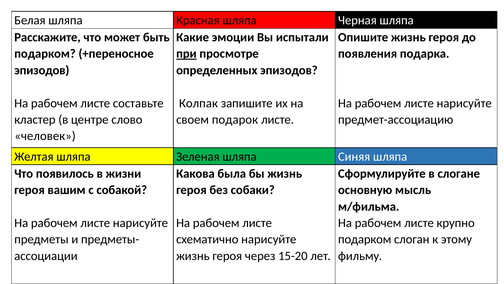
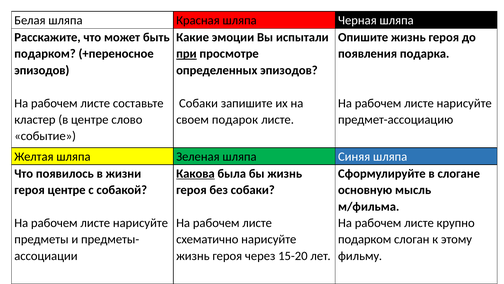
Колпак: Колпак -> Собаки (198, 103)
человек: человек -> событие (45, 136)
Какова underline: none -> present (195, 173)
героя вашим: вашим -> центре (67, 190)
